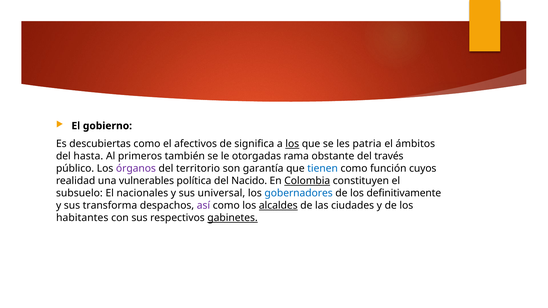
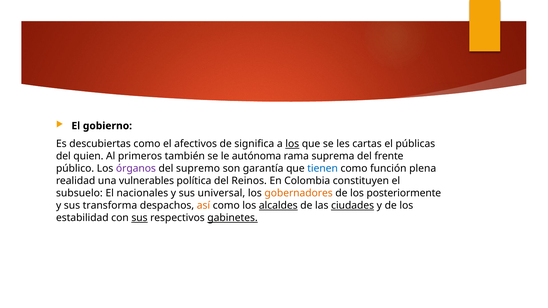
patria: patria -> cartas (367, 144)
ámbitos: ámbitos -> públicas (415, 144)
hasta: hasta -> quien (88, 156)
otorgadas: otorgadas -> autónoma (257, 156)
obstante: obstante -> suprema (333, 156)
través: través -> frente (389, 156)
territorio: territorio -> supremo (198, 169)
cuyos: cuyos -> plena (423, 169)
Nacido: Nacido -> Reinos (249, 181)
Colombia underline: present -> none (307, 181)
gobernadores colour: blue -> orange (299, 193)
definitivamente: definitivamente -> posteriormente (404, 193)
así colour: purple -> orange (203, 206)
ciudades underline: none -> present (353, 206)
habitantes: habitantes -> estabilidad (82, 218)
sus underline: none -> present (140, 218)
